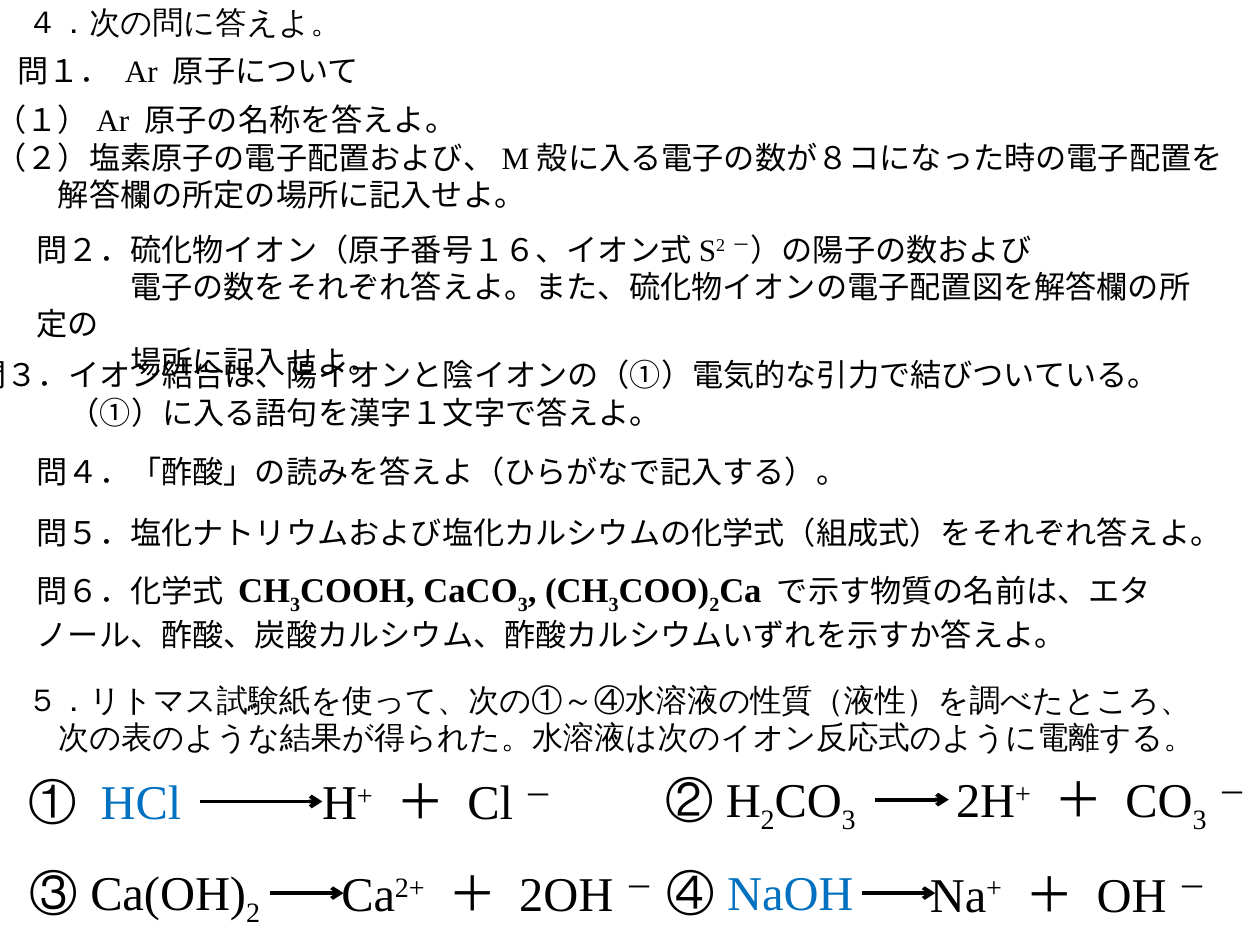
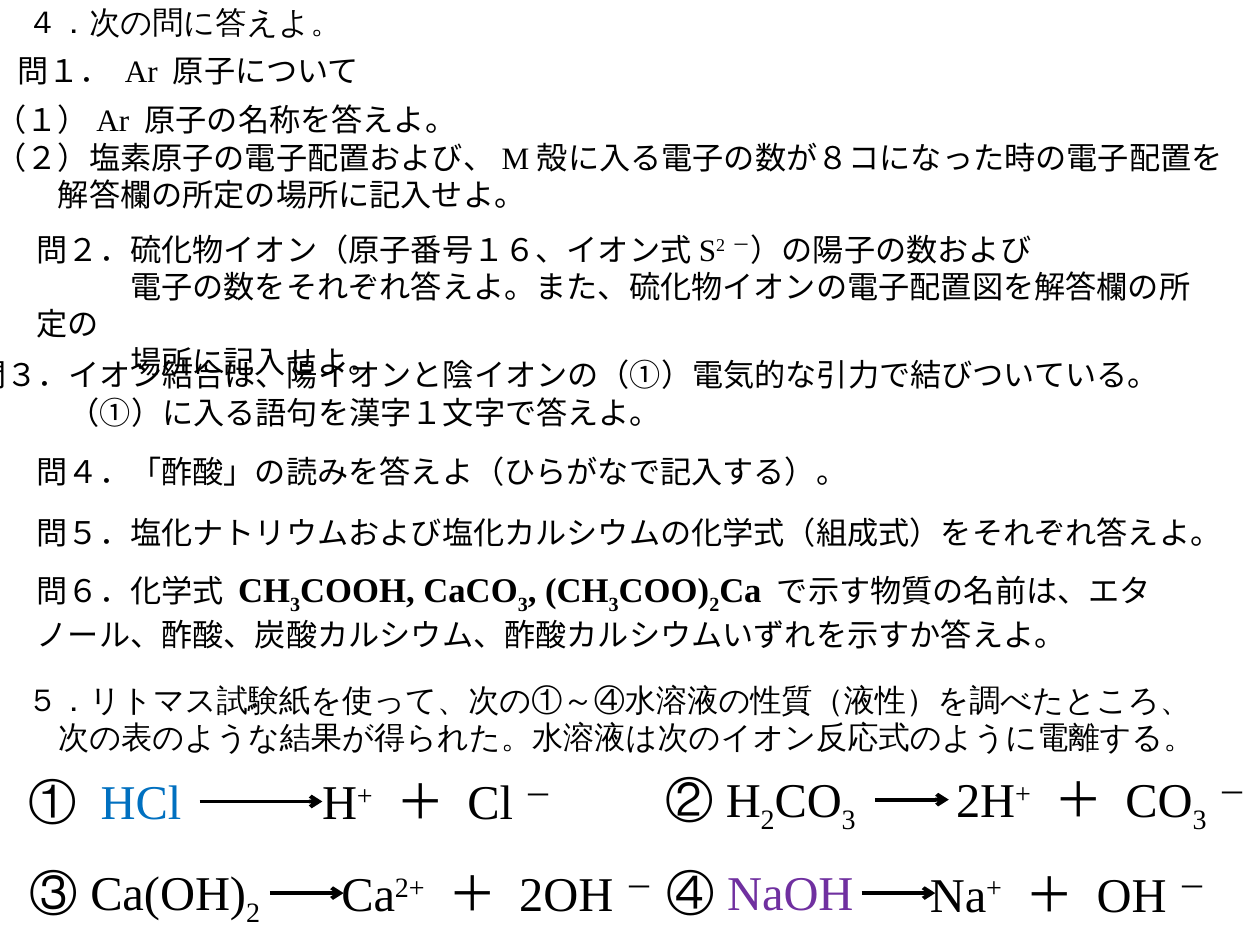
NaOH colour: blue -> purple (790, 895)
